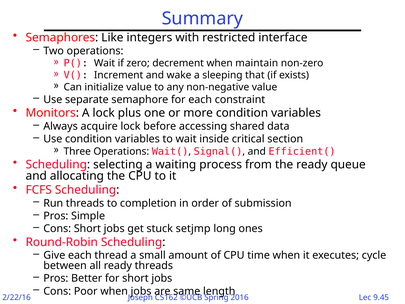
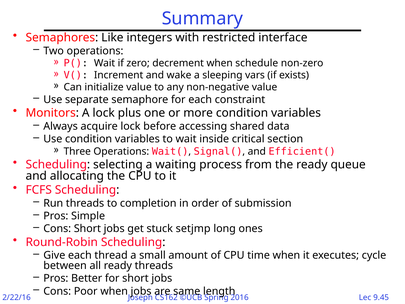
maintain: maintain -> schedule (257, 63)
that: that -> vars (255, 75)
